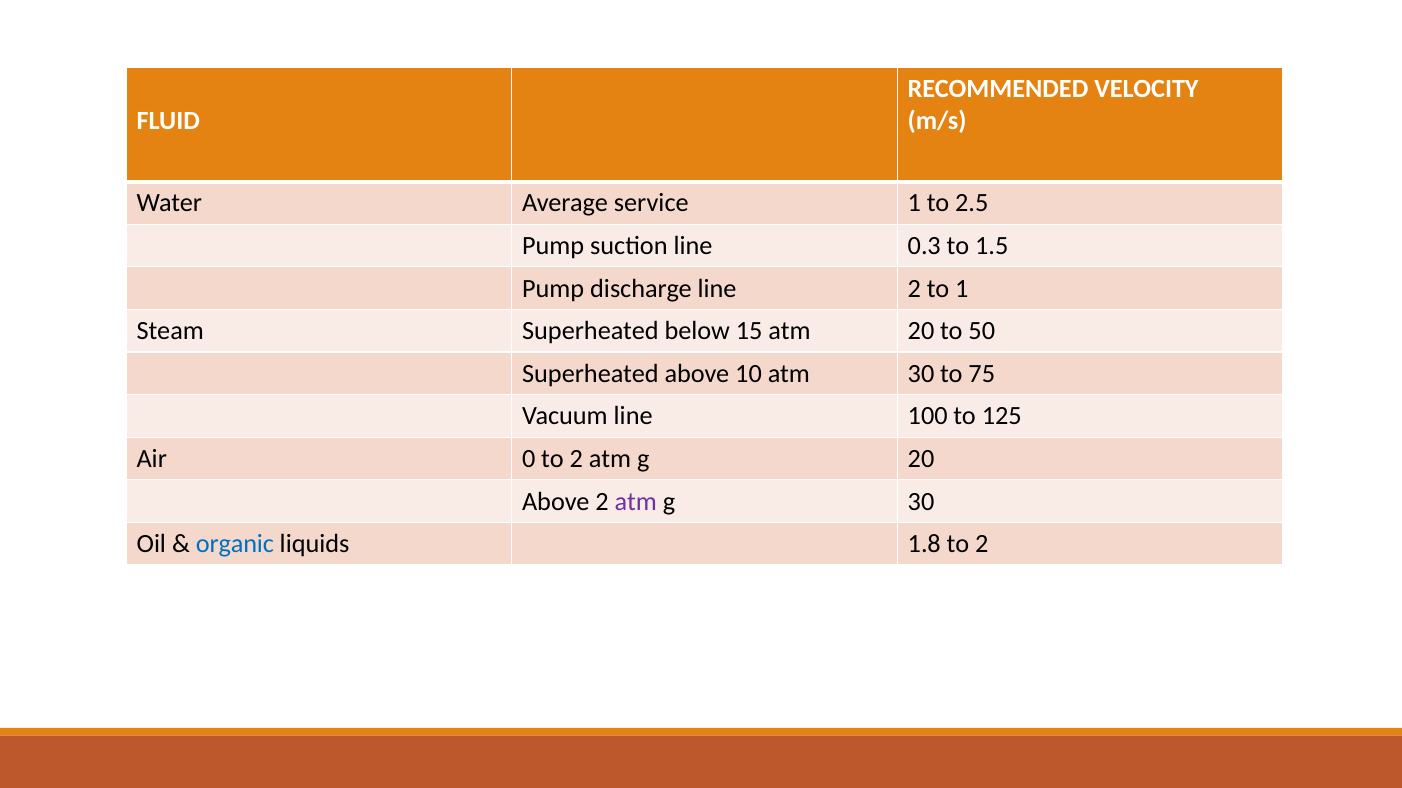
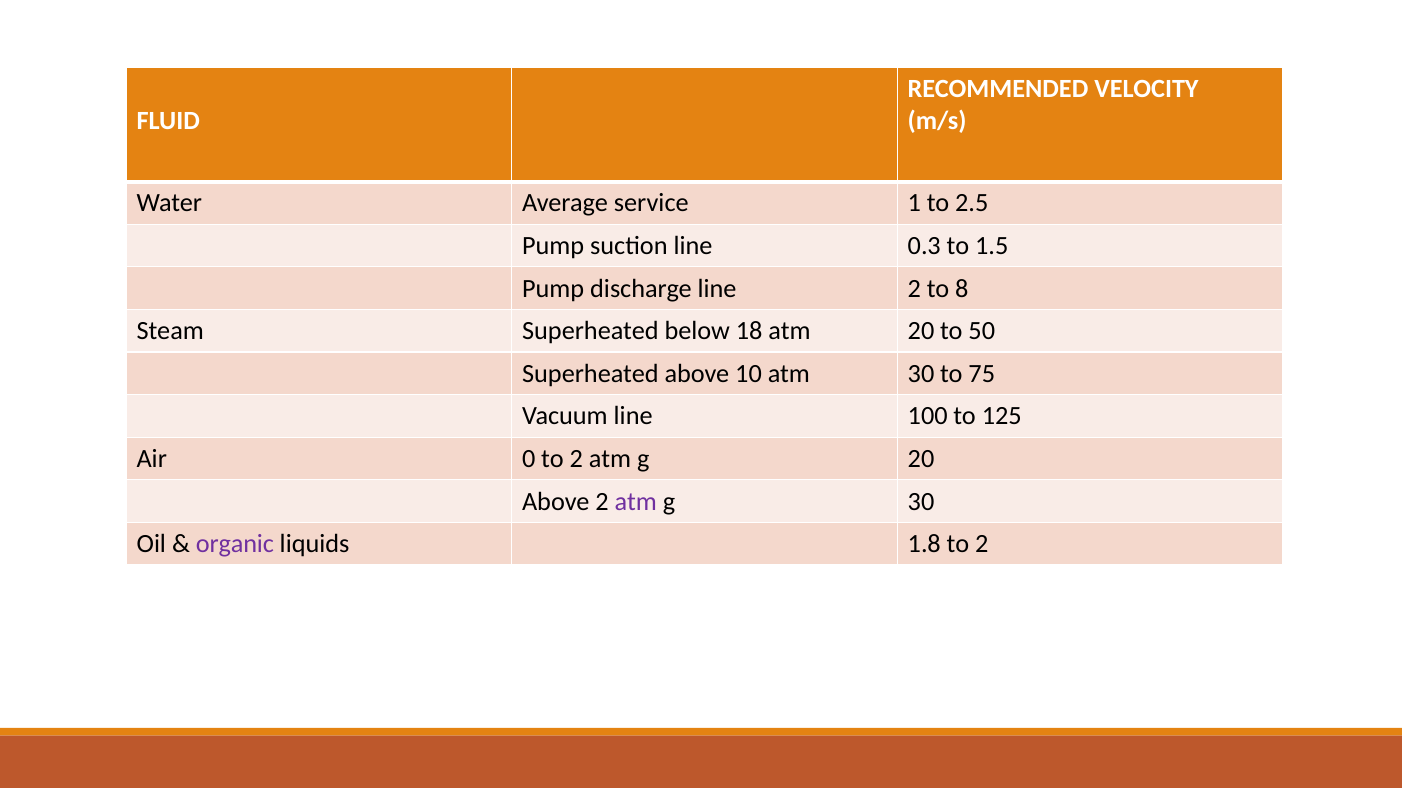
to 1: 1 -> 8 (962, 289)
15: 15 -> 18 (749, 331)
organic colour: blue -> purple (235, 544)
